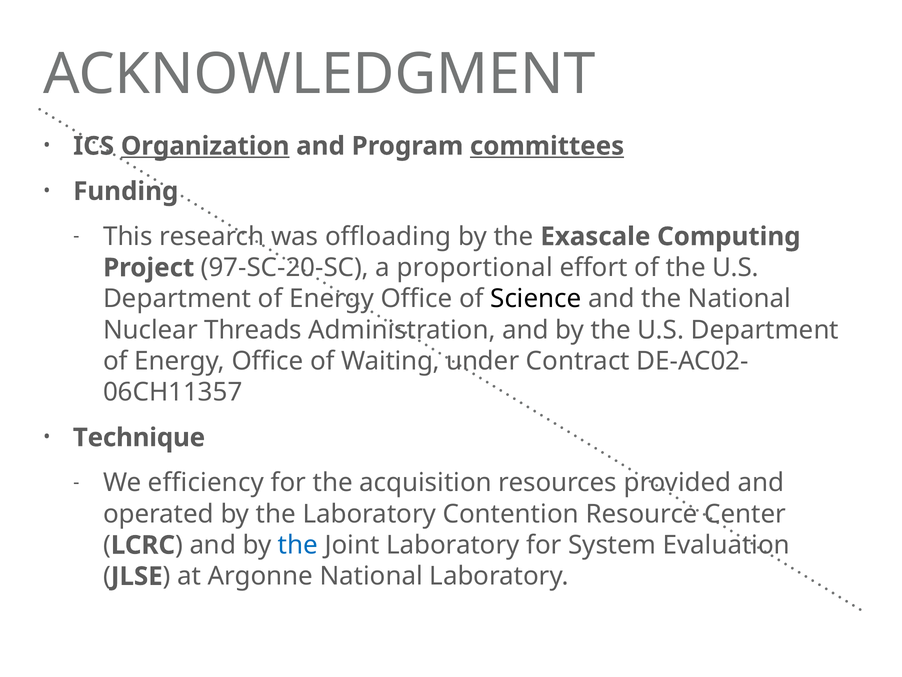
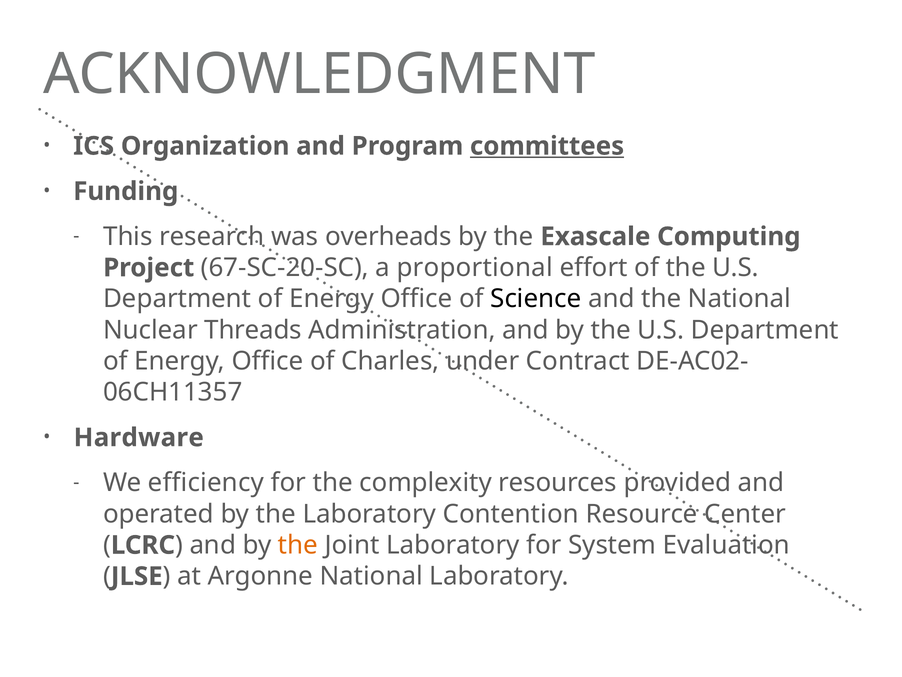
Organization underline: present -> none (205, 146)
offloading: offloading -> overheads (388, 236)
97-SC-20-SC: 97-SC-20-SC -> 67-SC-20-SC (285, 268)
Waiting: Waiting -> Charles (390, 361)
Technique: Technique -> Hardware (139, 437)
acquisition: acquisition -> complexity (426, 483)
the colour: blue -> orange (298, 545)
